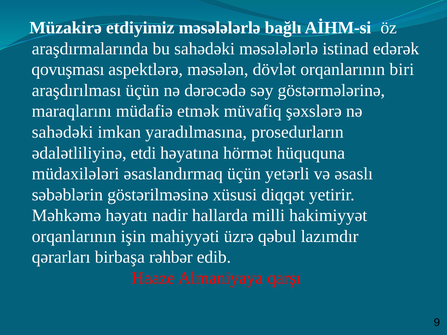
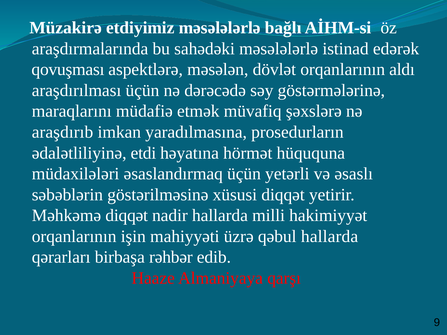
biri: biri -> aldı (402, 70)
sahədəki: sahədəki -> araşdırıb (63, 132)
Məhkəmə həyatı: həyatı -> diqqət (127, 216)
qəbul lazımdır: lazımdır -> hallarda (330, 237)
